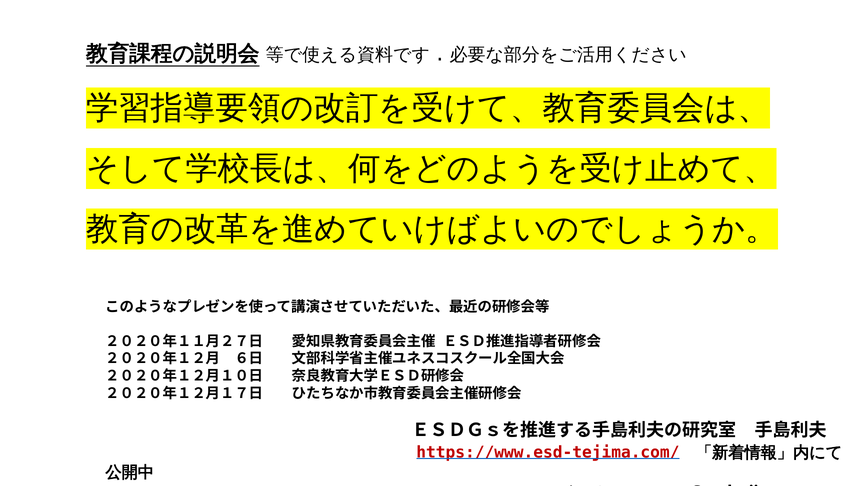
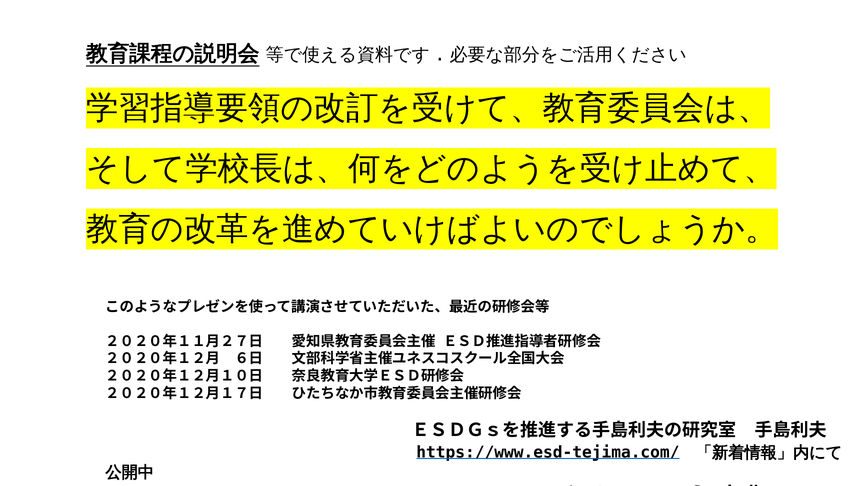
https://www.esd-tejima.com/ colour: red -> black (548, 452)
